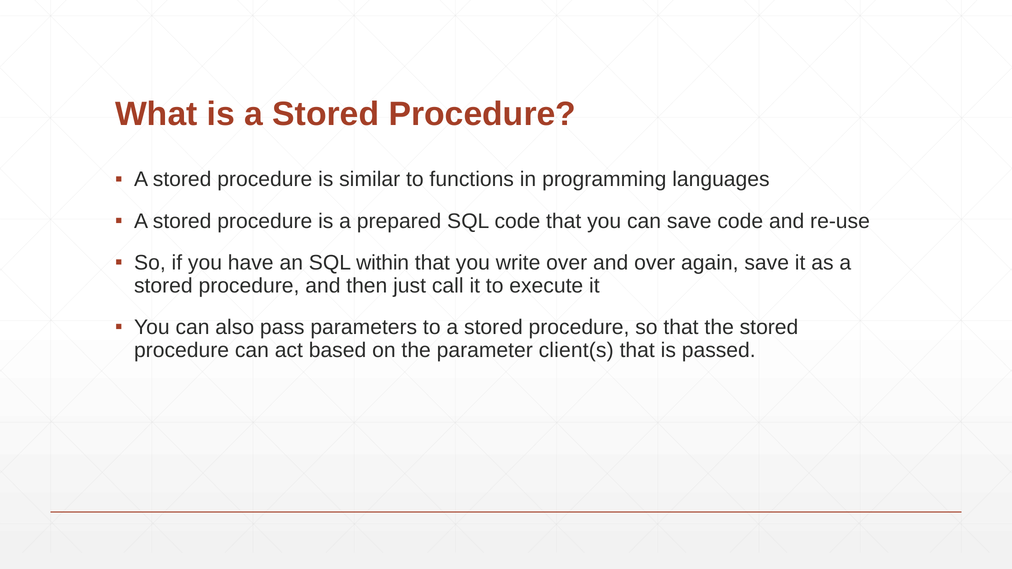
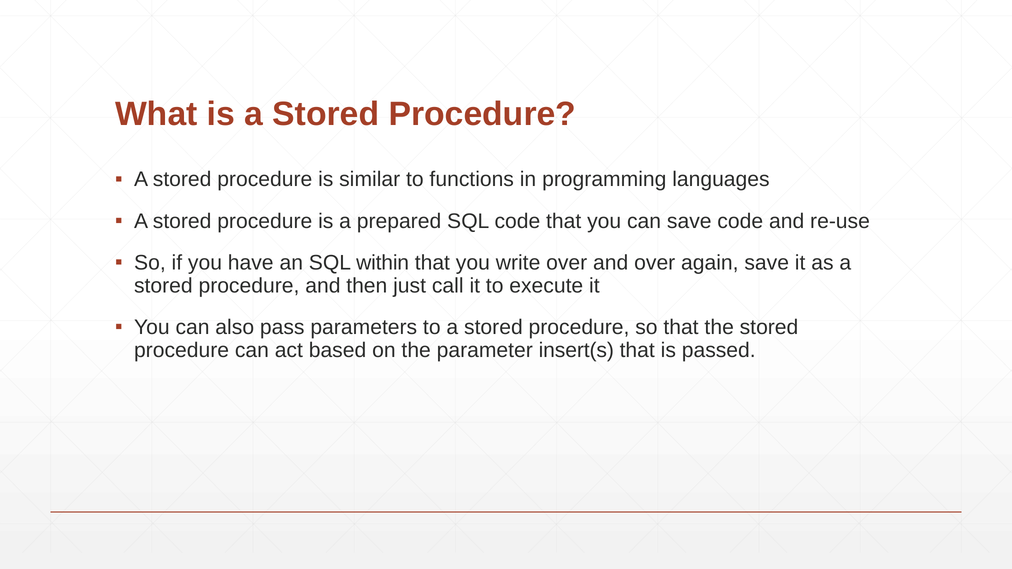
client(s: client(s -> insert(s (576, 350)
